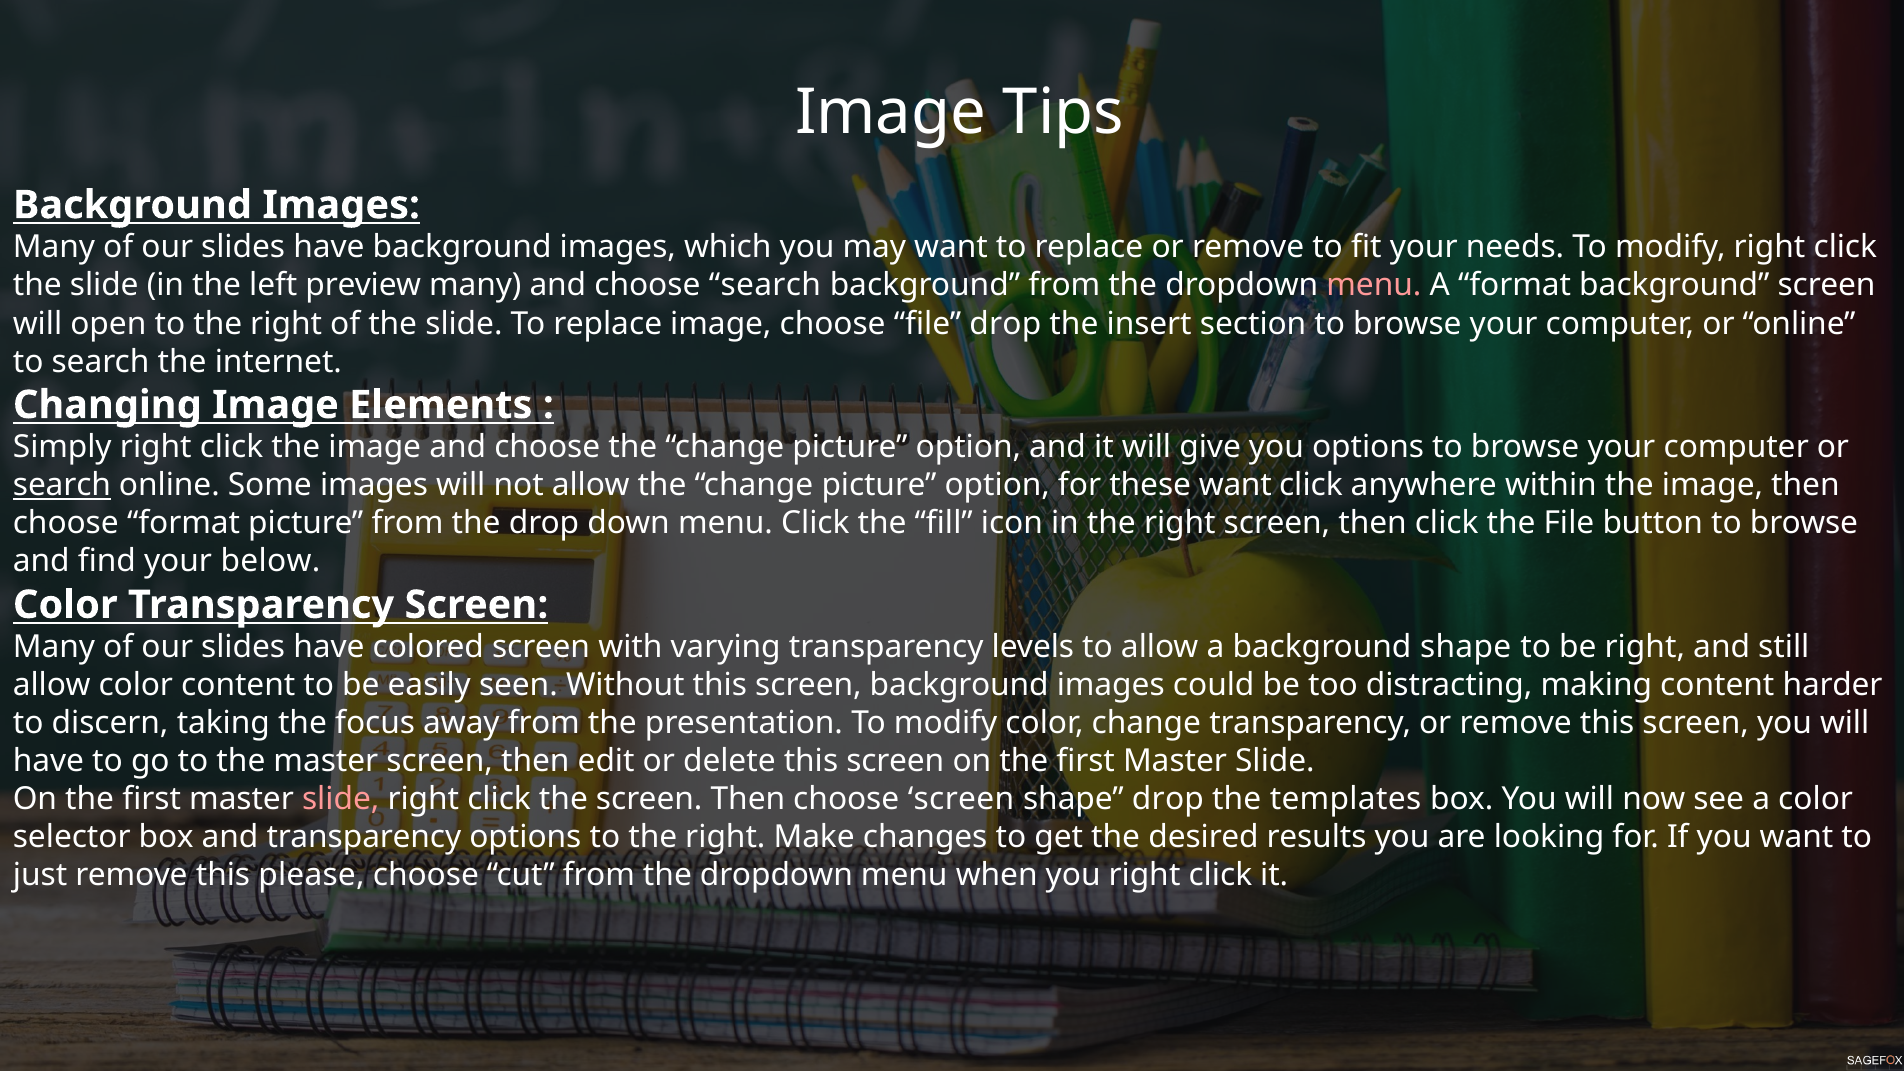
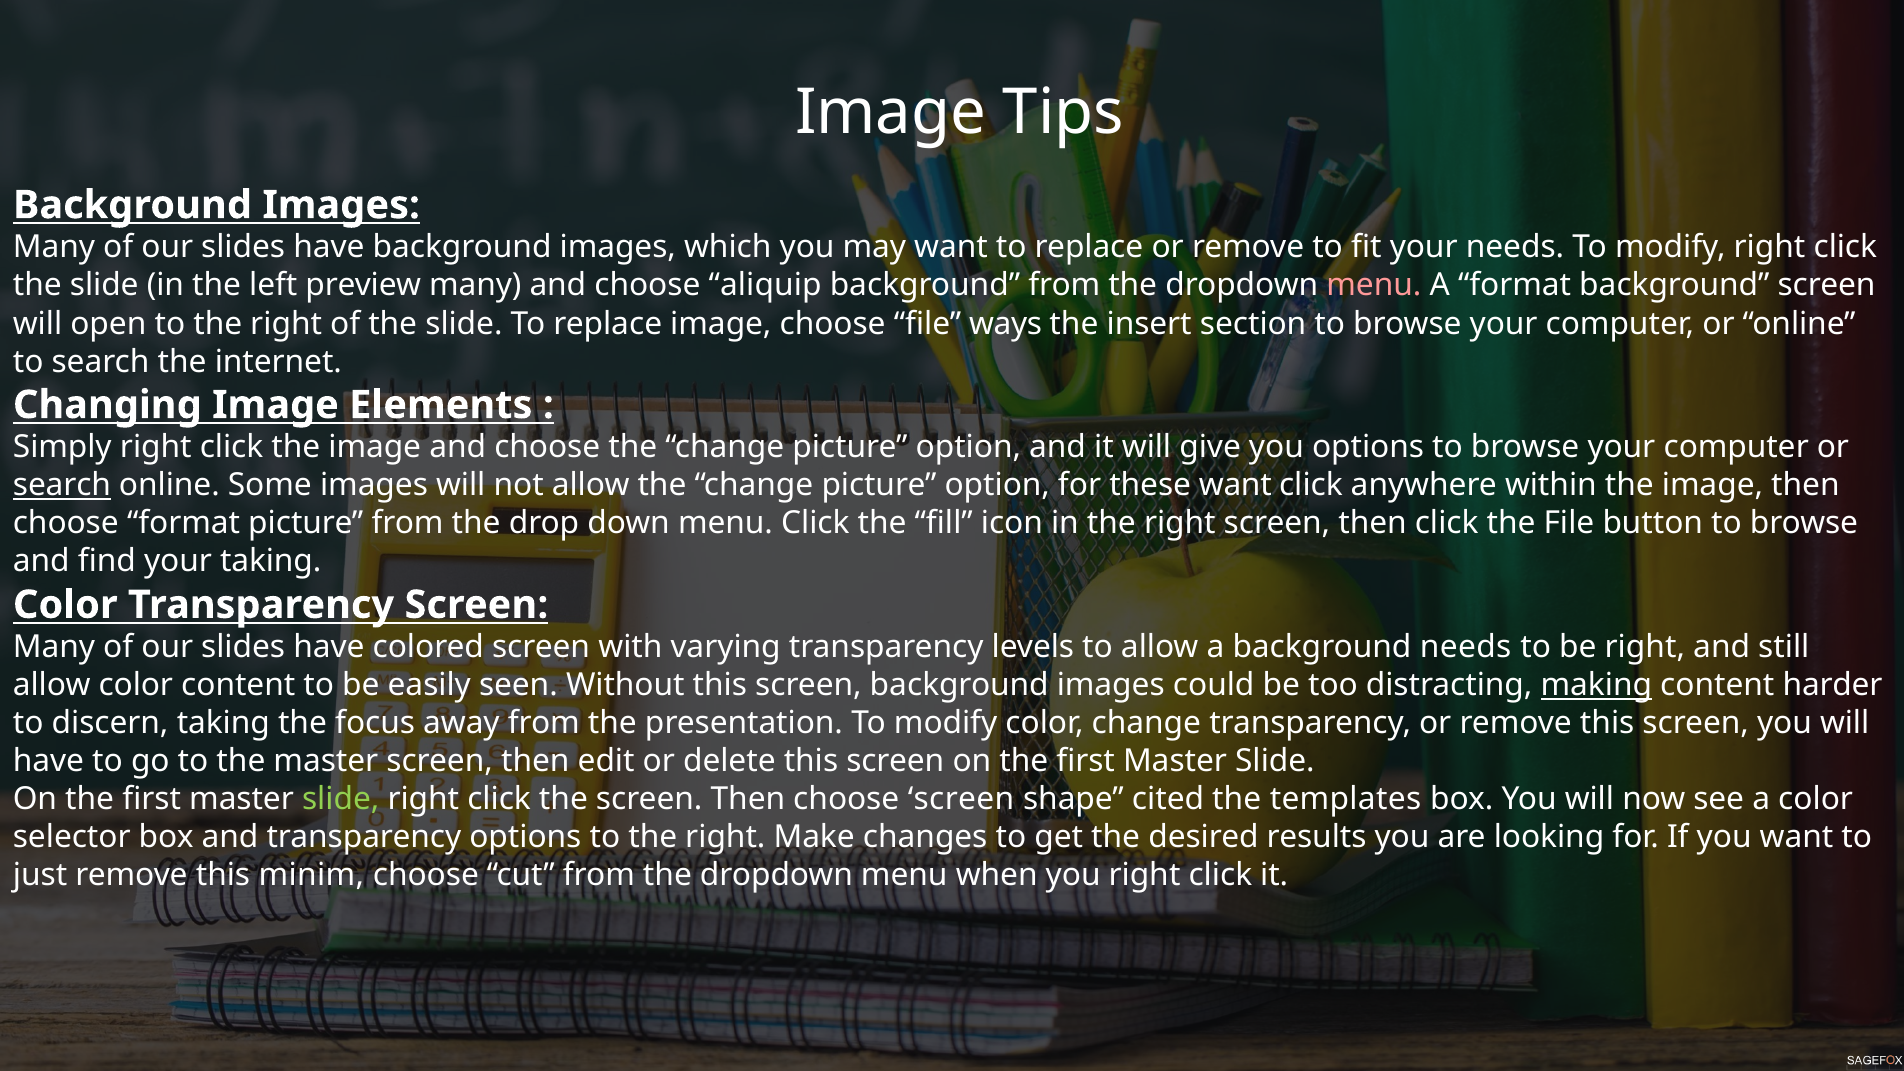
choose search: search -> aliquip (765, 285)
file drop: drop -> ways (1006, 324)
your below: below -> taking (271, 561)
background shape: shape -> needs (1466, 647)
making underline: none -> present (1596, 685)
slide colour: pink -> light green (341, 799)
shape drop: drop -> cited (1168, 799)
please: please -> minim (311, 876)
